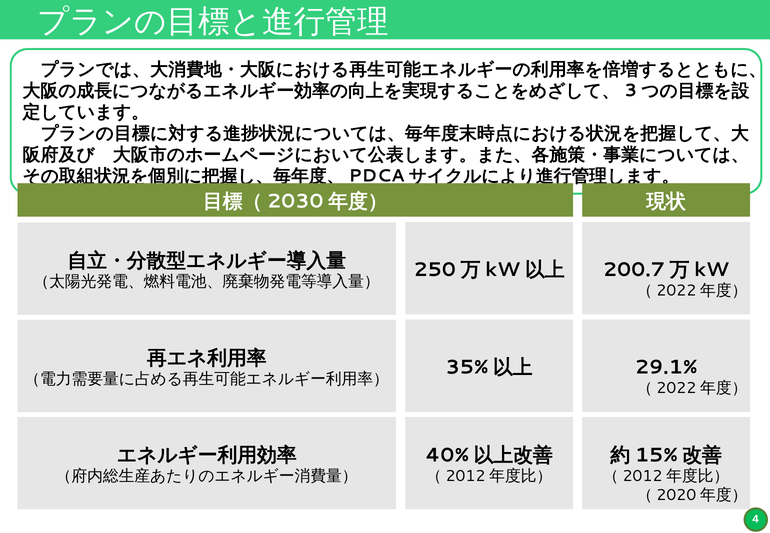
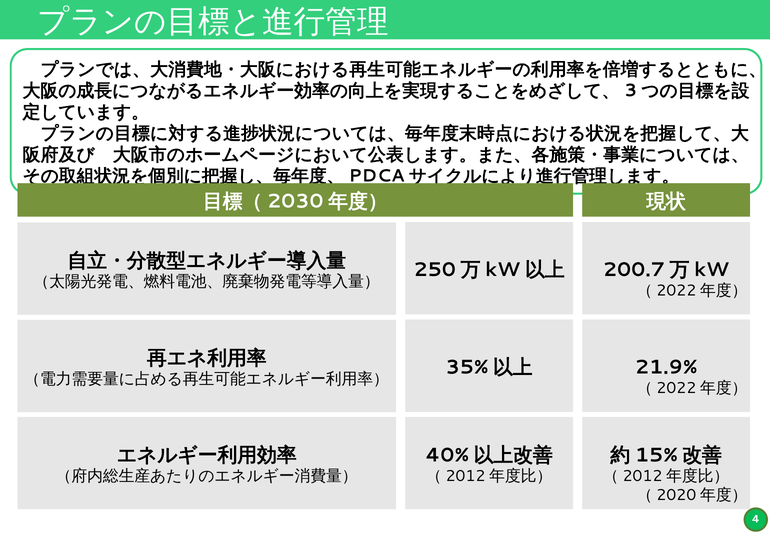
29.1%: 29.1% -> 21.9% (666, 367)
